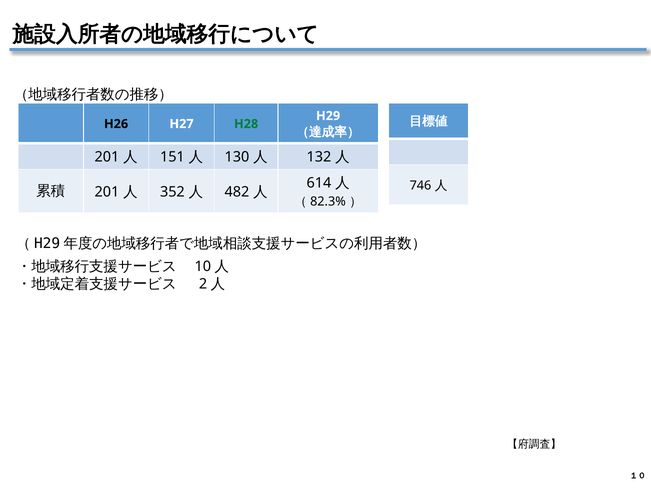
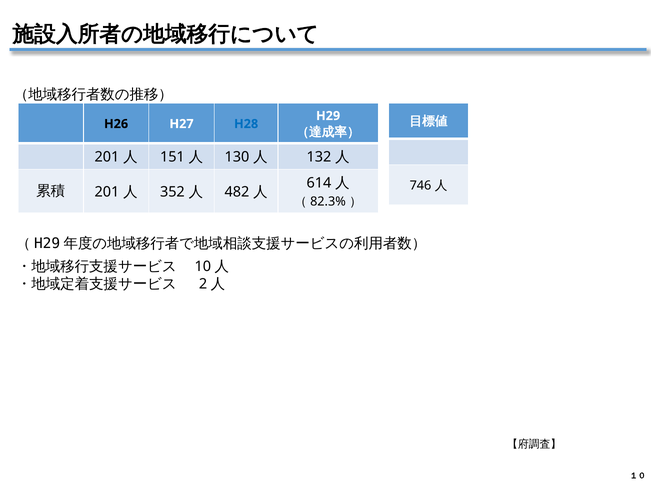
H28 colour: green -> blue (246, 124)
